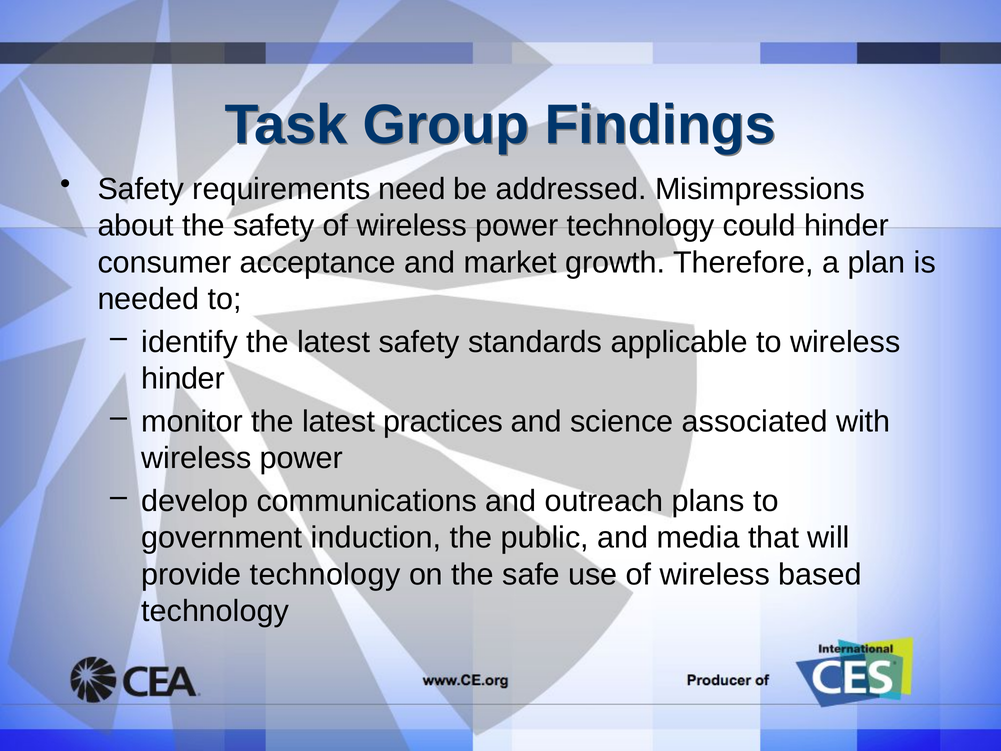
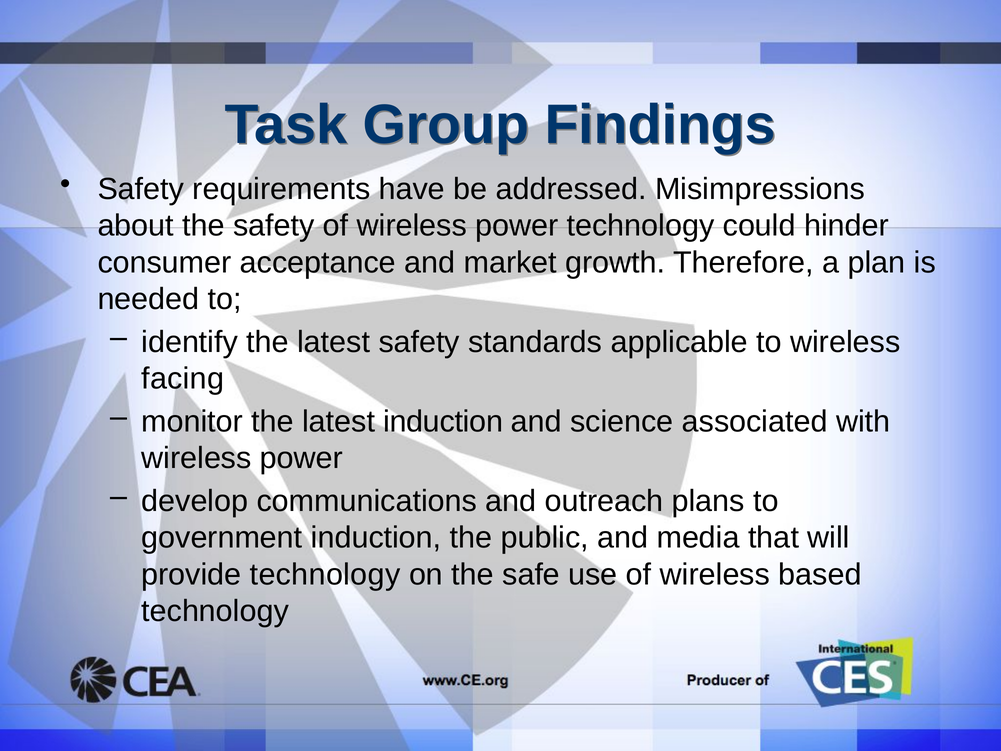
need: need -> have (412, 189)
hinder: hinder -> facing (183, 379)
latest practices: practices -> induction (443, 421)
